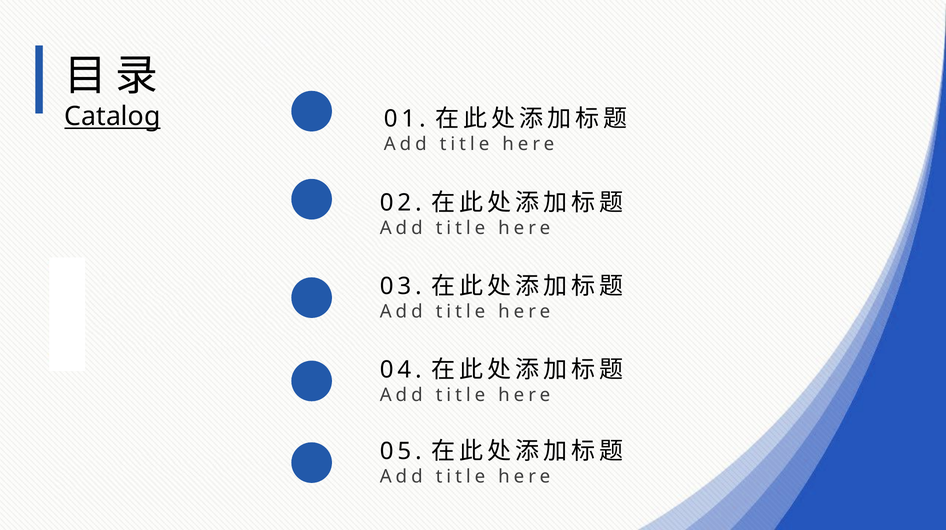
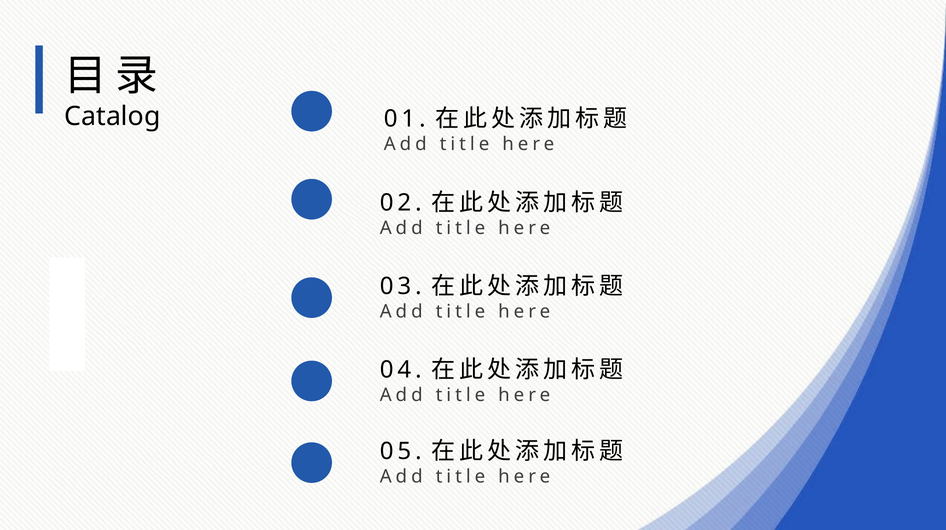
Catalog underline: present -> none (112, 116)
